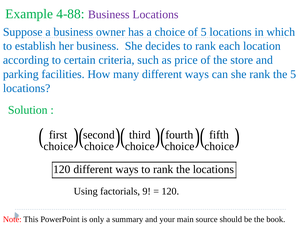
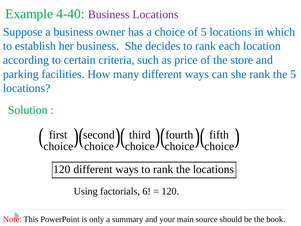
4-88: 4-88 -> 4-40 (70, 14)
9: 9 -> 6 (147, 191)
